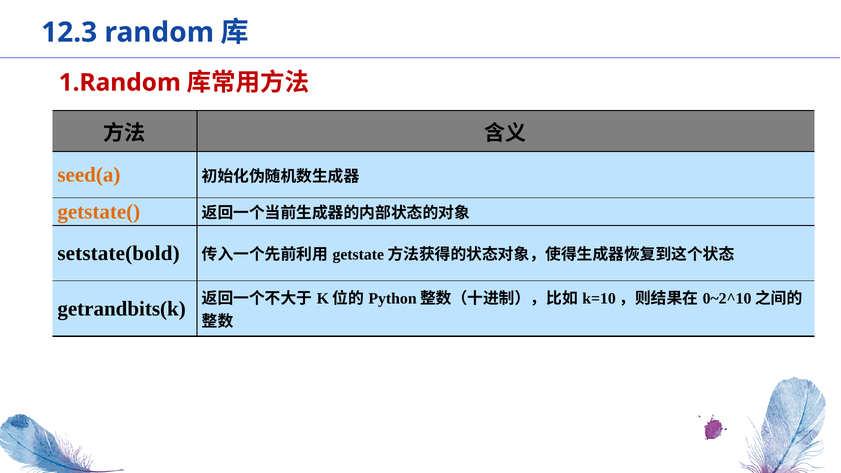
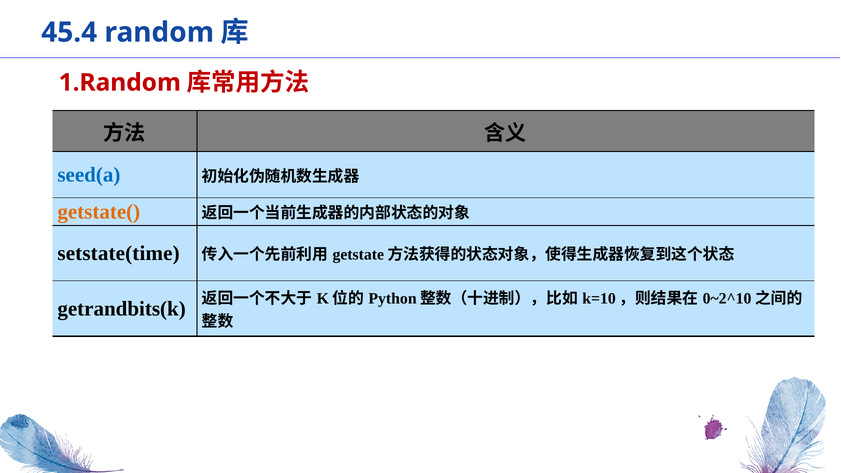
12.3: 12.3 -> 45.4 (69, 32)
seed(a colour: orange -> blue (89, 175)
setstate(bold: setstate(bold -> setstate(time (119, 253)
